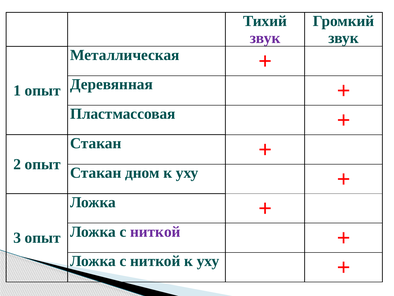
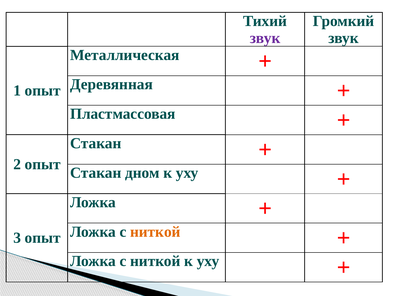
ниткой colour: purple -> orange (155, 231)
